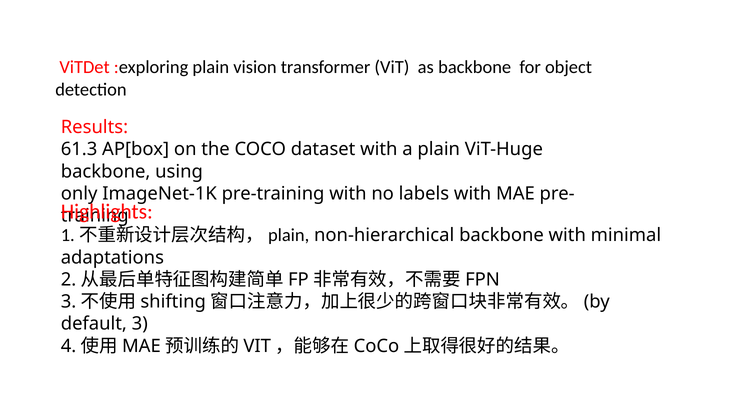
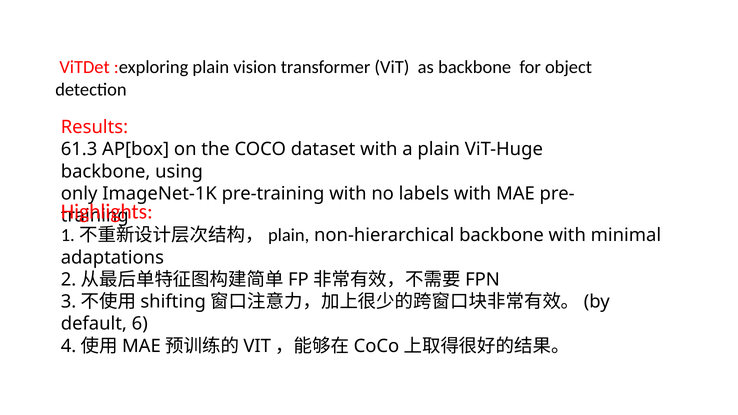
default 3: 3 -> 6 (140, 324)
